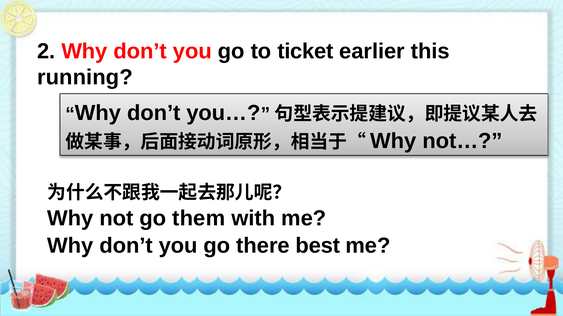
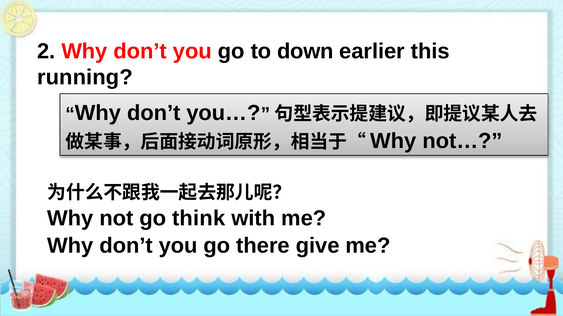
ticket: ticket -> down (305, 51)
them: them -> think (199, 219)
best: best -> give (318, 246)
